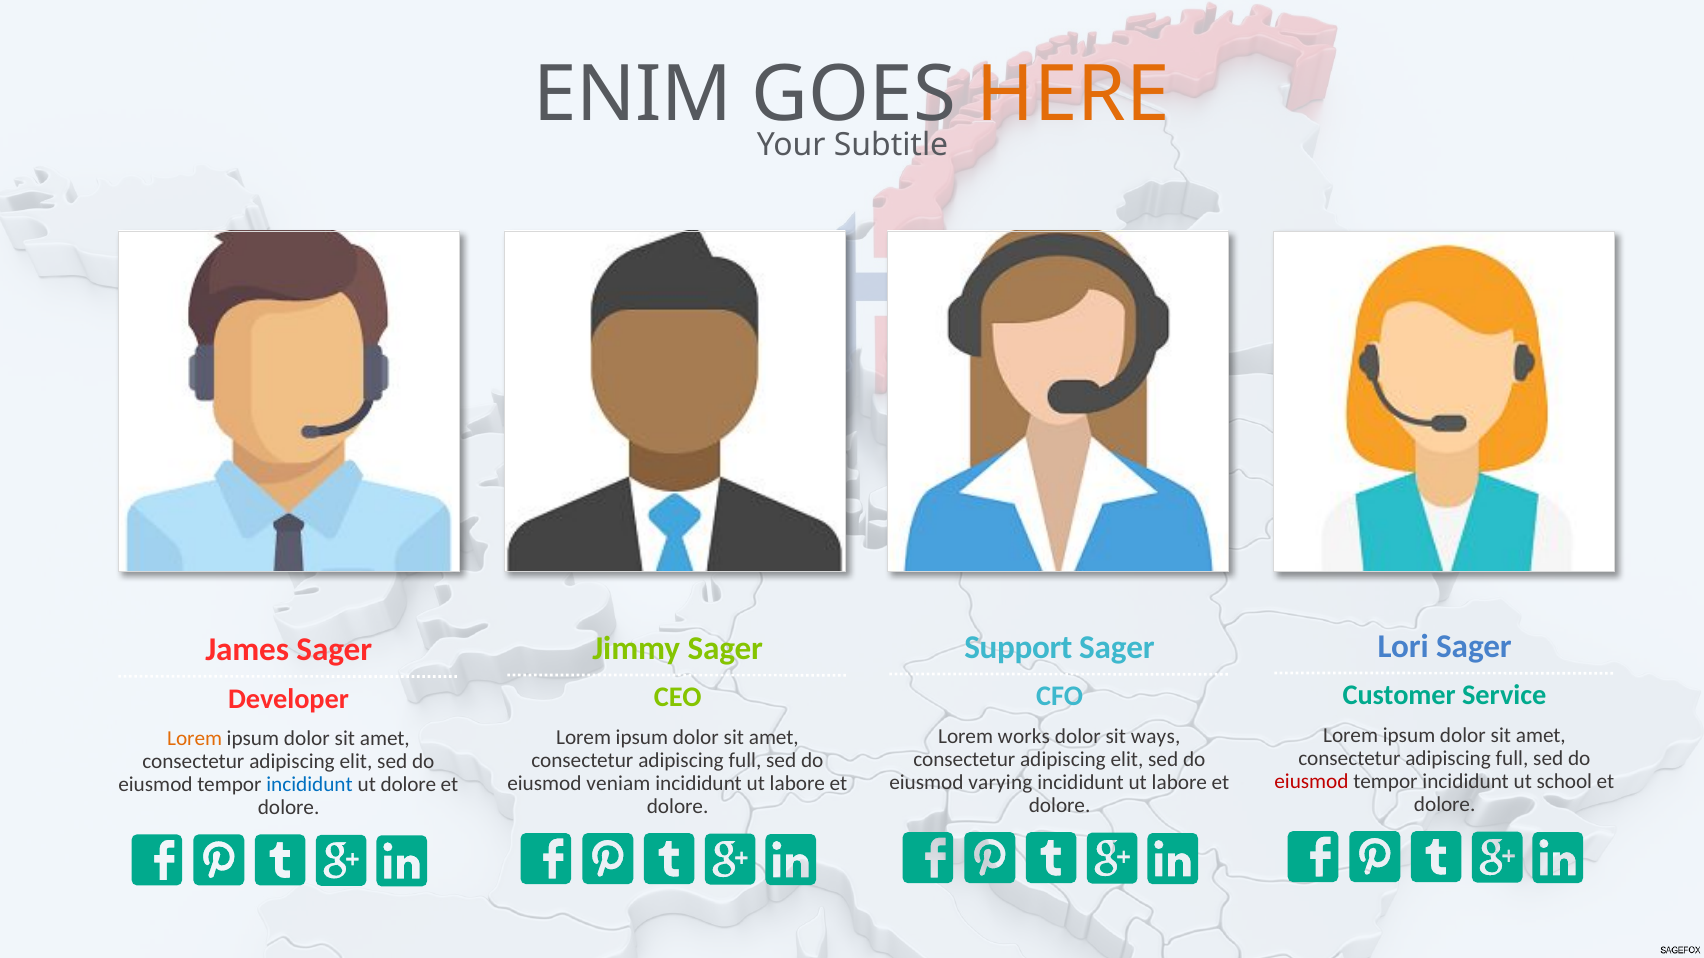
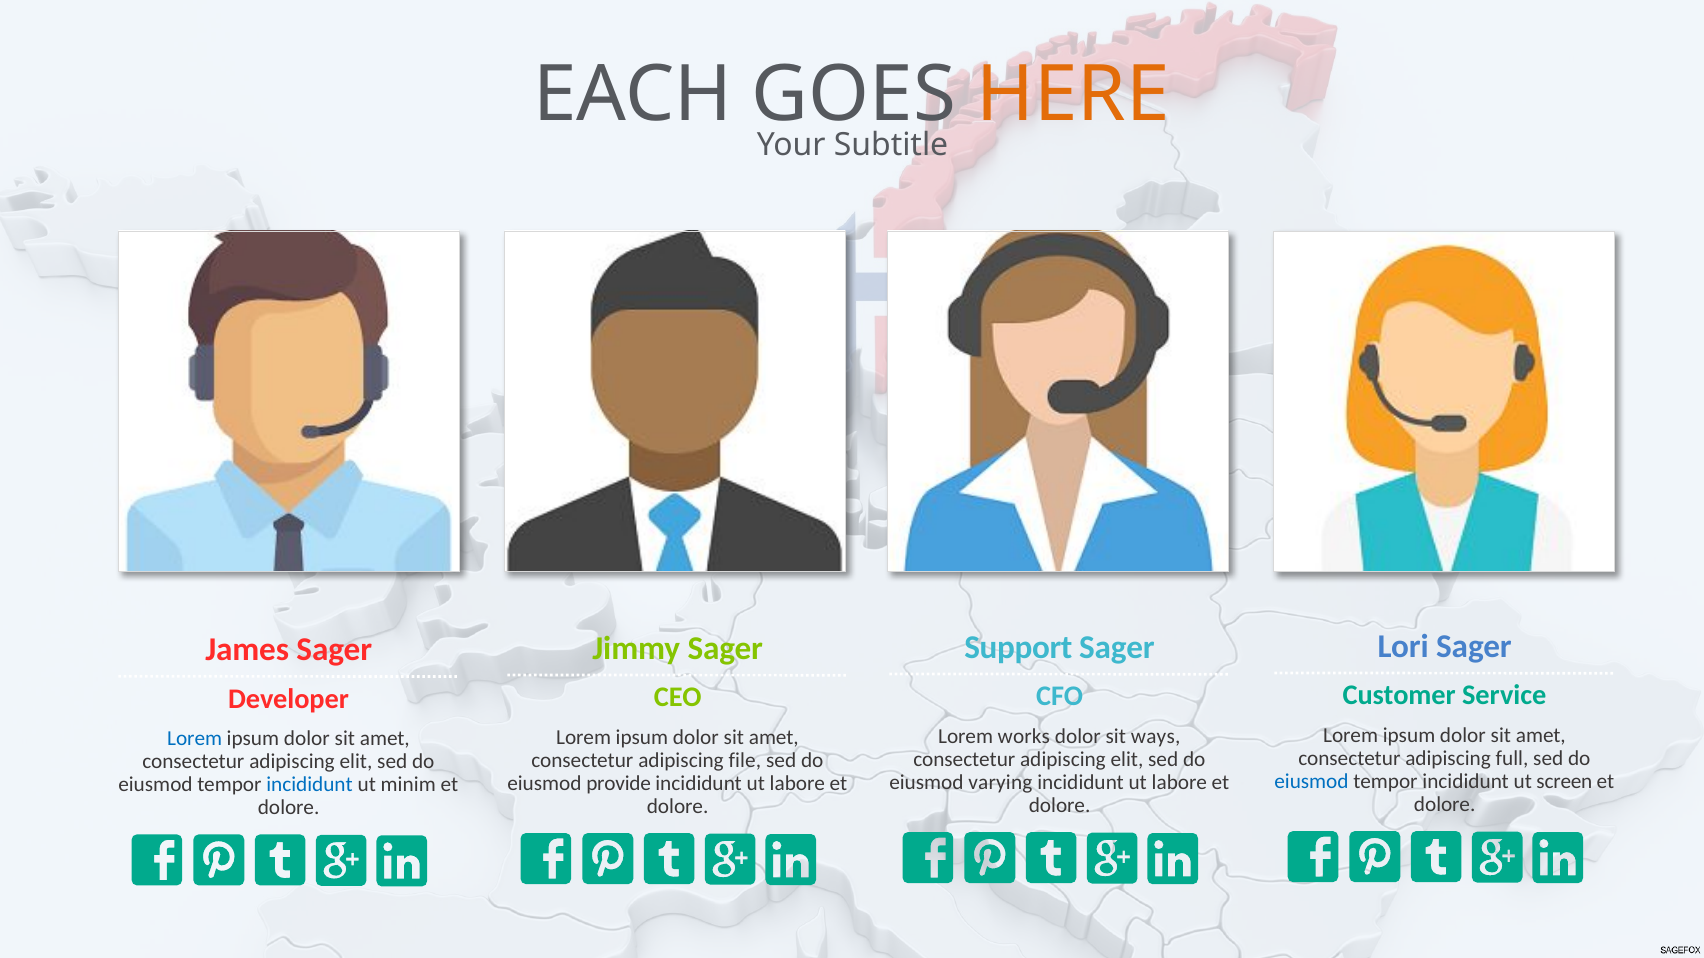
ENIM: ENIM -> EACH (633, 95)
Lorem colour: orange -> blue (195, 739)
full: full -> file (745, 761)
eiusmod colour: red -> blue (1311, 782)
school: school -> screen (1564, 782)
veniam: veniam -> provide (619, 784)
ut dolore: dolore -> minim (408, 785)
